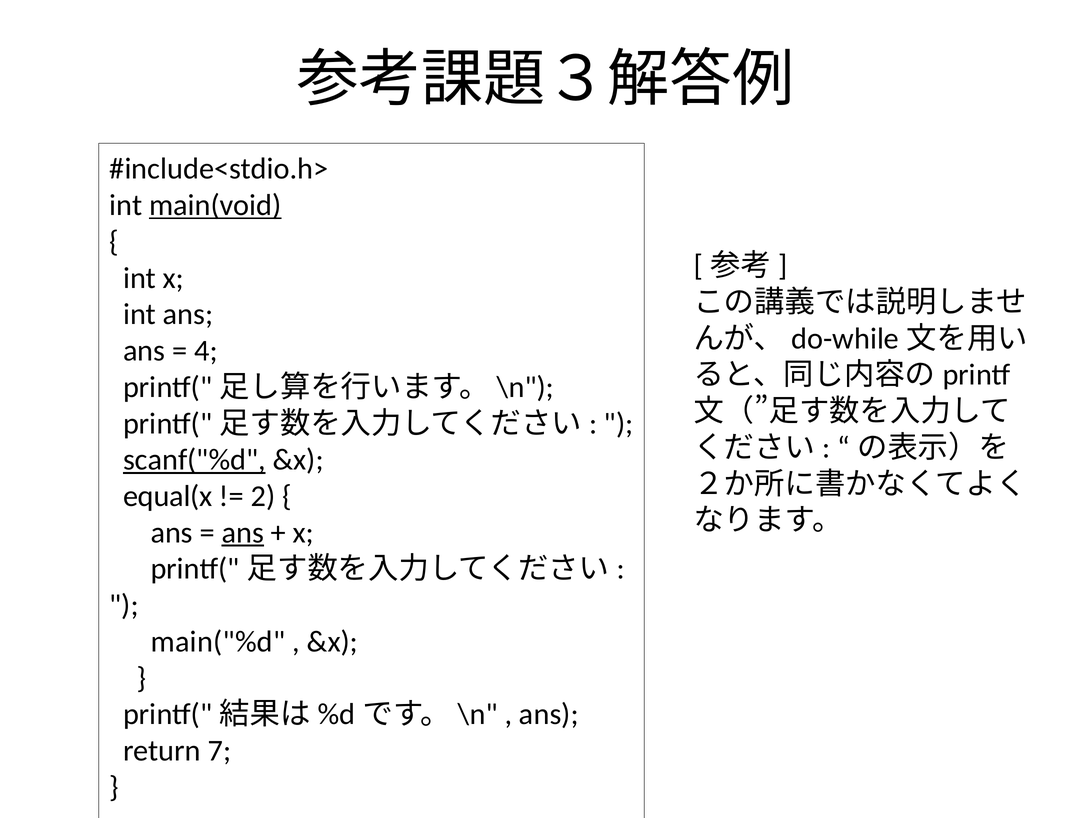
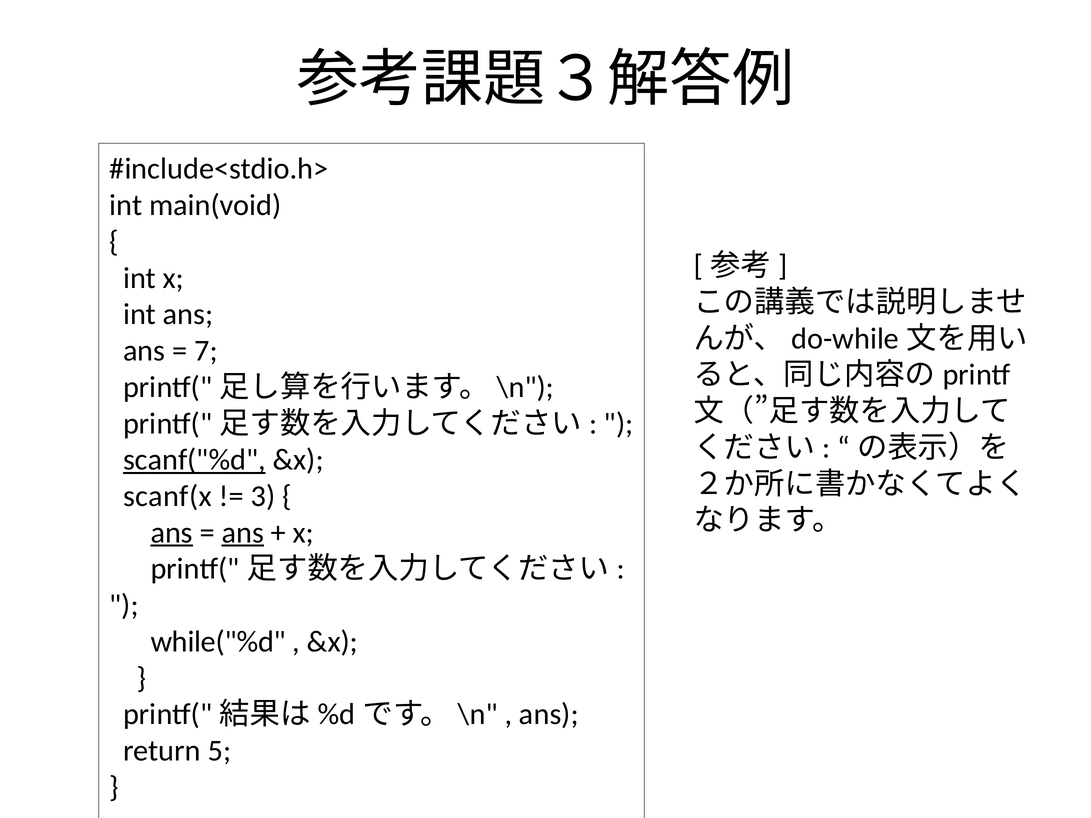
main(void underline: present -> none (215, 205)
4: 4 -> 7 (206, 351)
equal(x: equal(x -> scanf(x (167, 496)
2: 2 -> 3 (263, 496)
ans underline: none -> present (172, 533)
main("%d: main("%d -> while("%d (218, 642)
7: 7 -> 5 (219, 751)
